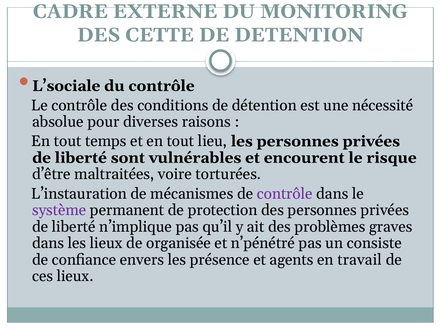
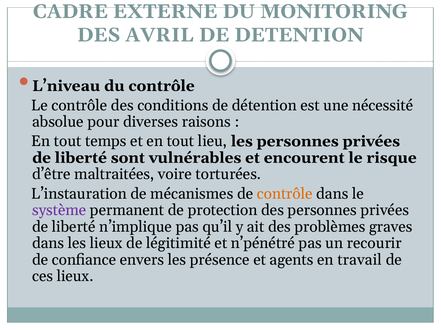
CETTE: CETTE -> AVRIL (159, 35)
L’sociale: L’sociale -> L’niveau (66, 86)
contrôle colour: purple -> orange (285, 194)
organisée: organisée -> légitimité (179, 244)
consiste: consiste -> recourir (374, 244)
